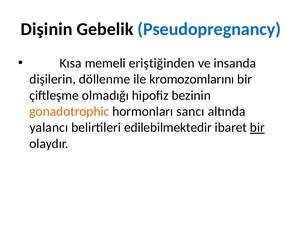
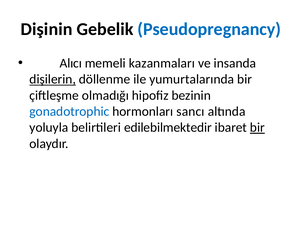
Kısa: Kısa -> Alıcı (71, 63)
eriştiğinden: eriştiğinden -> kazanmaları (162, 63)
dişilerin underline: none -> present (53, 79)
kromozomlarını: kromozomlarını -> yumurtalarında (192, 79)
gonadotrophic colour: orange -> blue (69, 112)
yalancı: yalancı -> yoluyla (49, 128)
